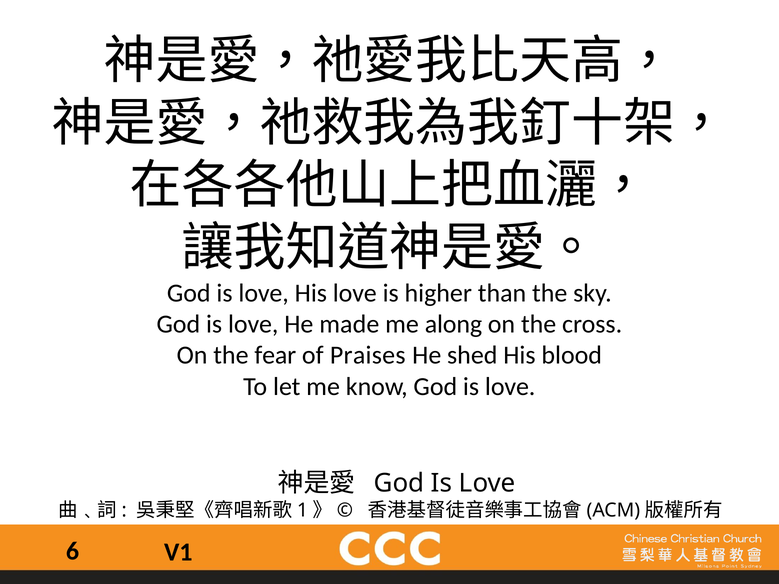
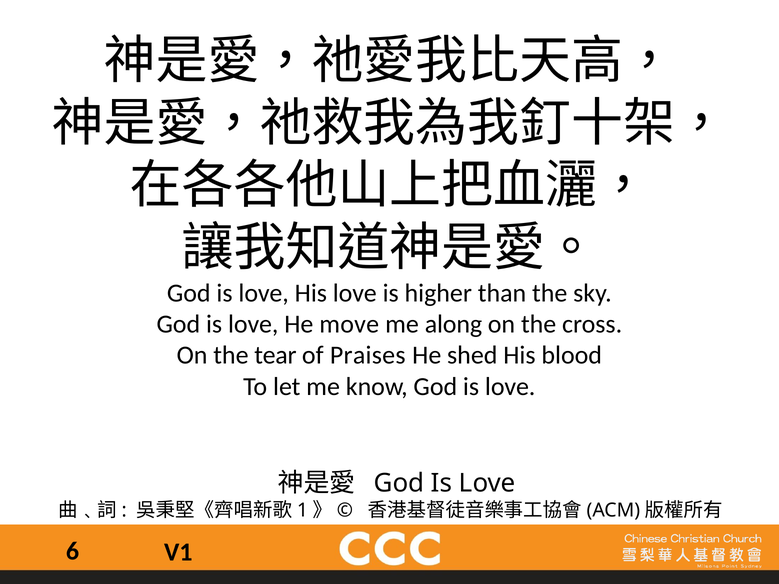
made: made -> move (349, 324)
fear: fear -> tear (275, 355)
